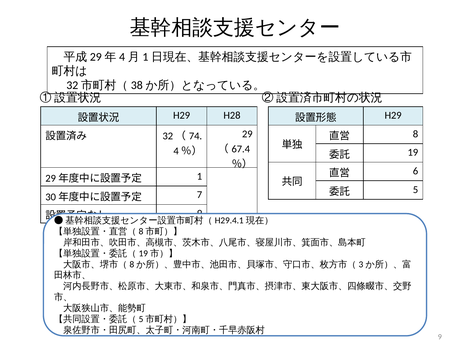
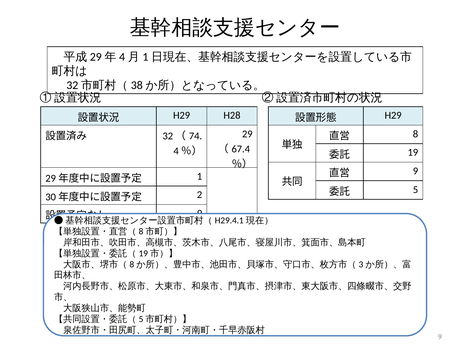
6: 6 -> 9 (416, 171)
7: 7 -> 2 (200, 195)
